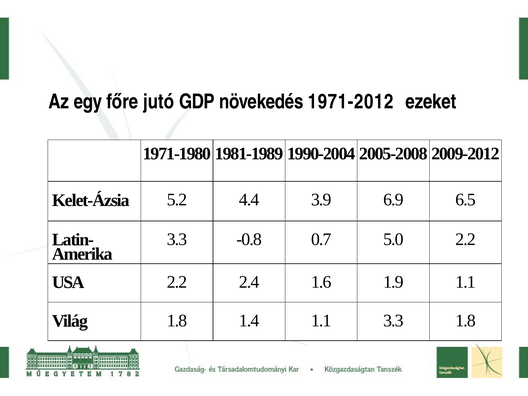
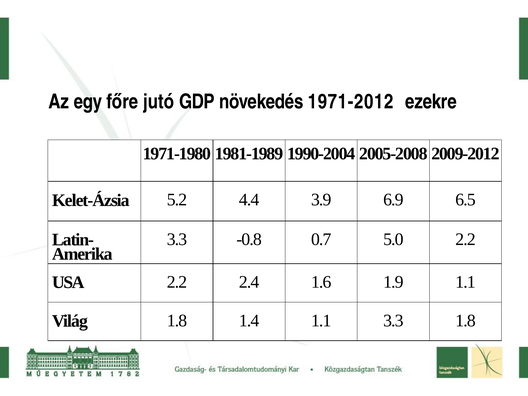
ezeket: ezeket -> ezekre (431, 102)
